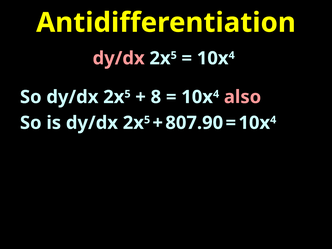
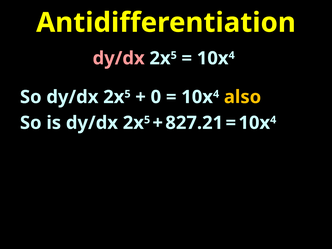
8: 8 -> 0 (156, 97)
also colour: pink -> yellow (243, 97)
807.90: 807.90 -> 827.21 (194, 123)
